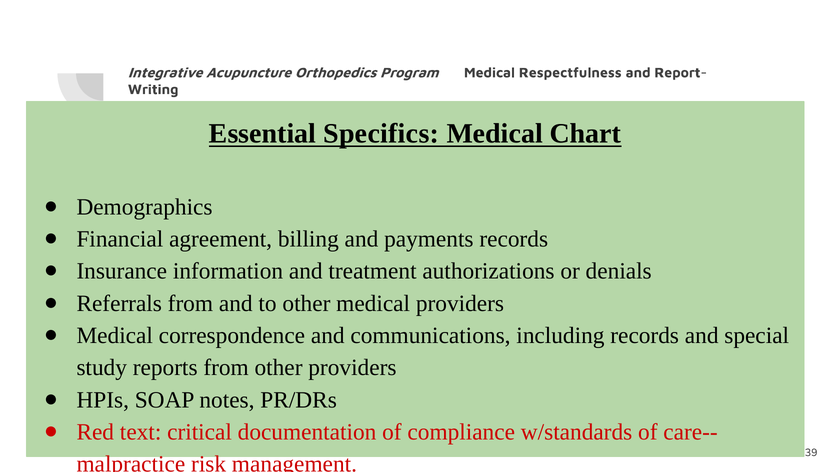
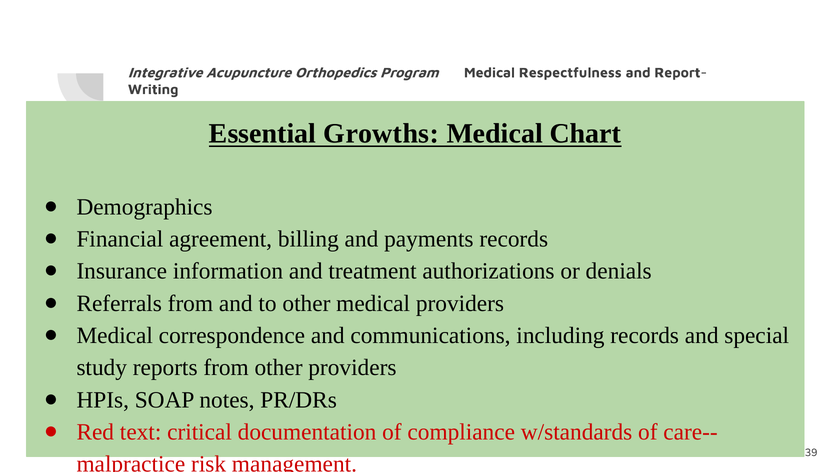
Specifics: Specifics -> Growths (381, 134)
